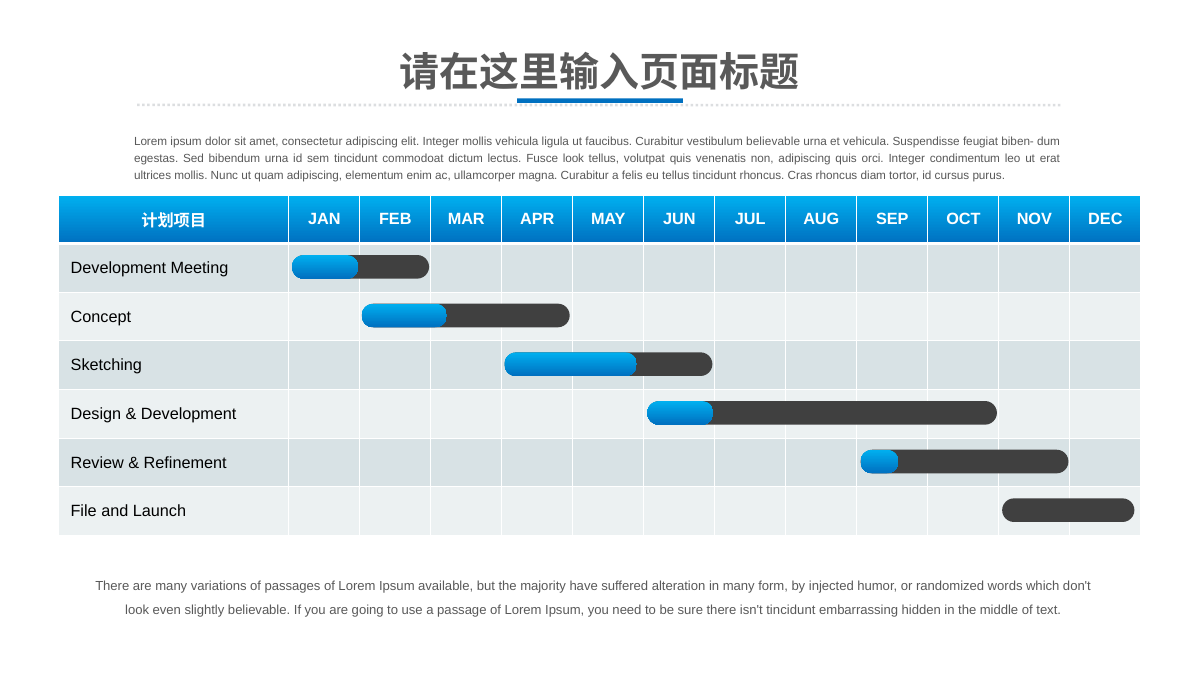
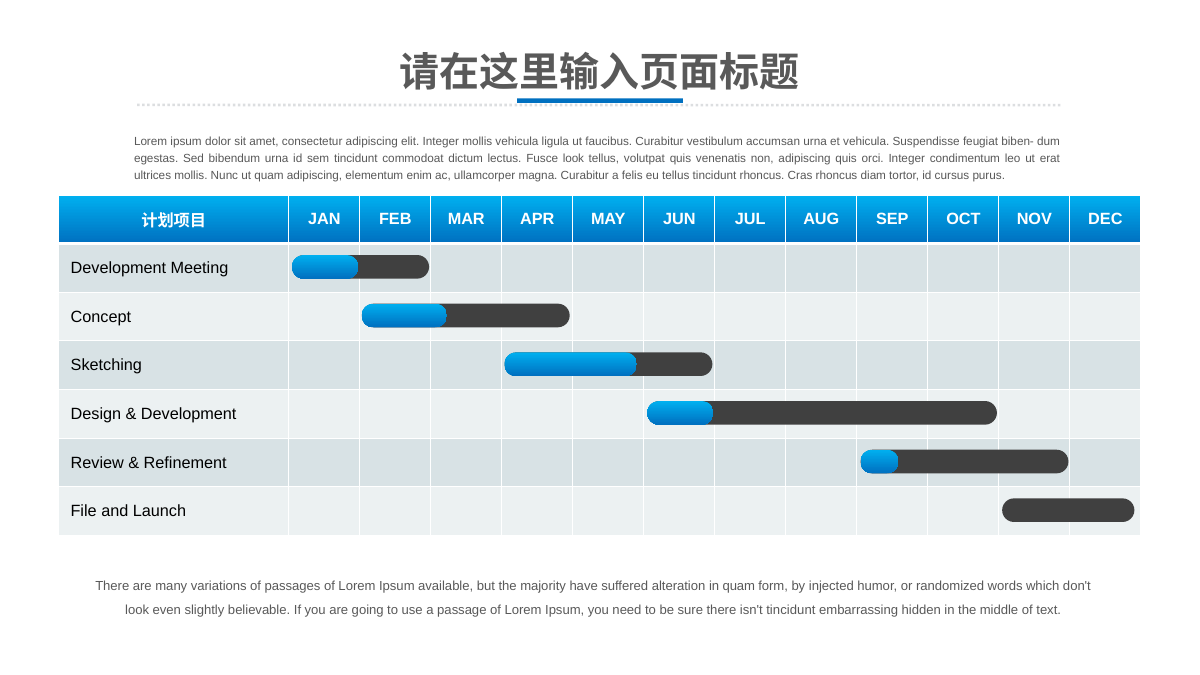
vestibulum believable: believable -> accumsan (773, 142)
in many: many -> quam (739, 586)
